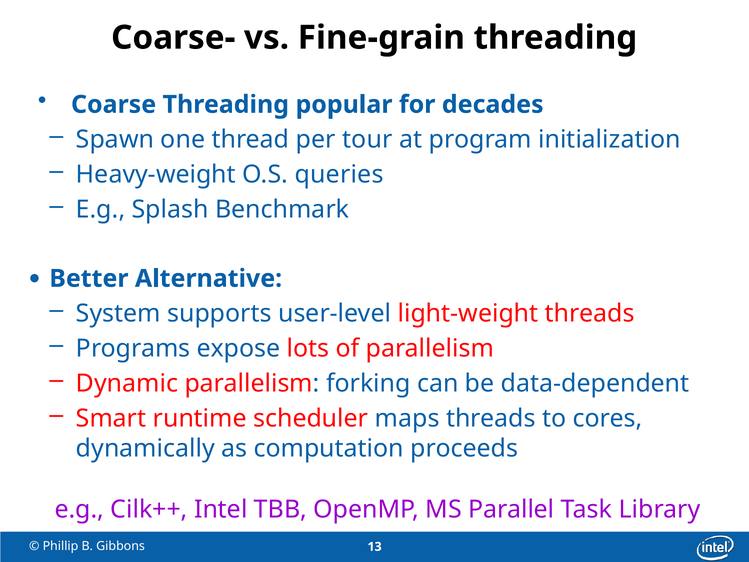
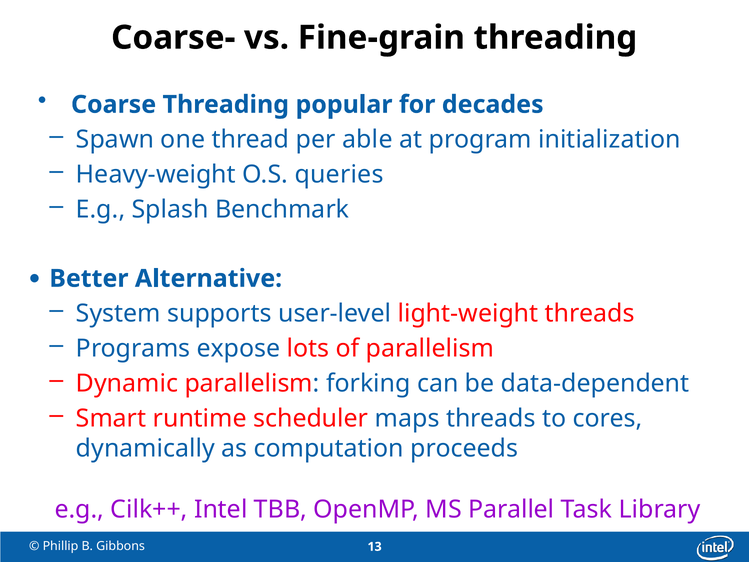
tour: tour -> able (367, 139)
